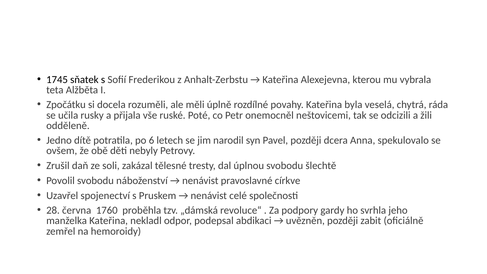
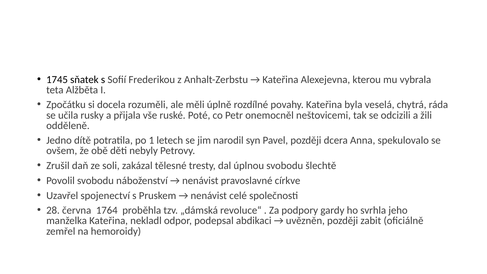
6: 6 -> 1 (151, 140)
1760: 1760 -> 1764 (107, 210)
